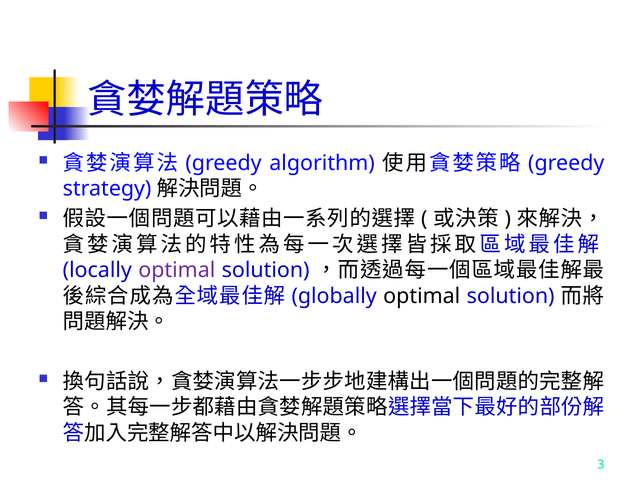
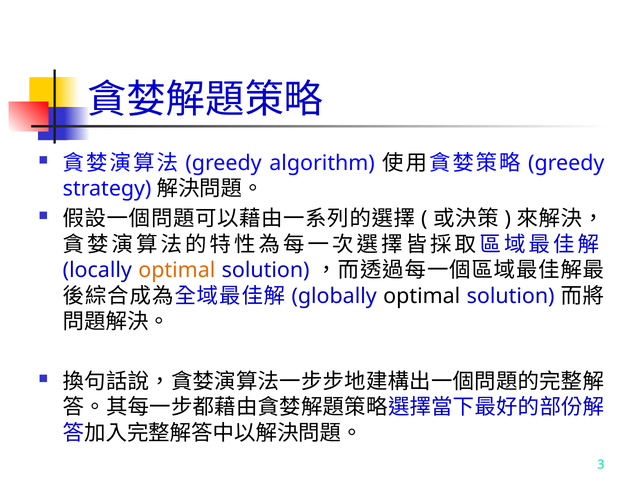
optimal colour: purple -> orange (177, 270)
